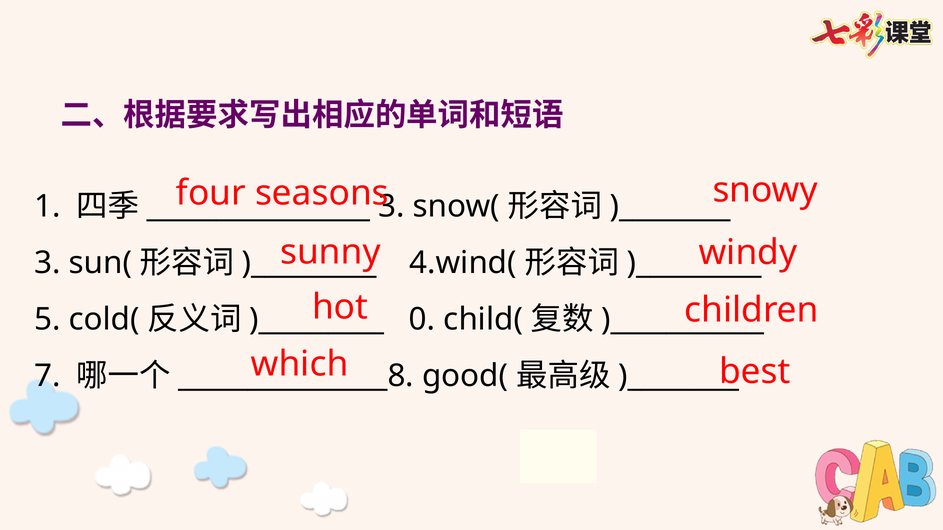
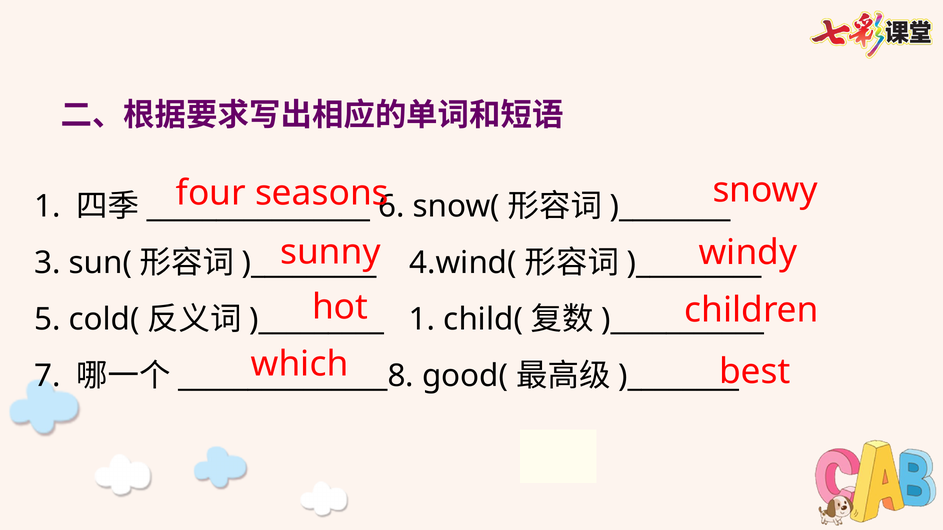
3: 3 -> 6 (391, 206)
0: 0 -> 1 (422, 319)
